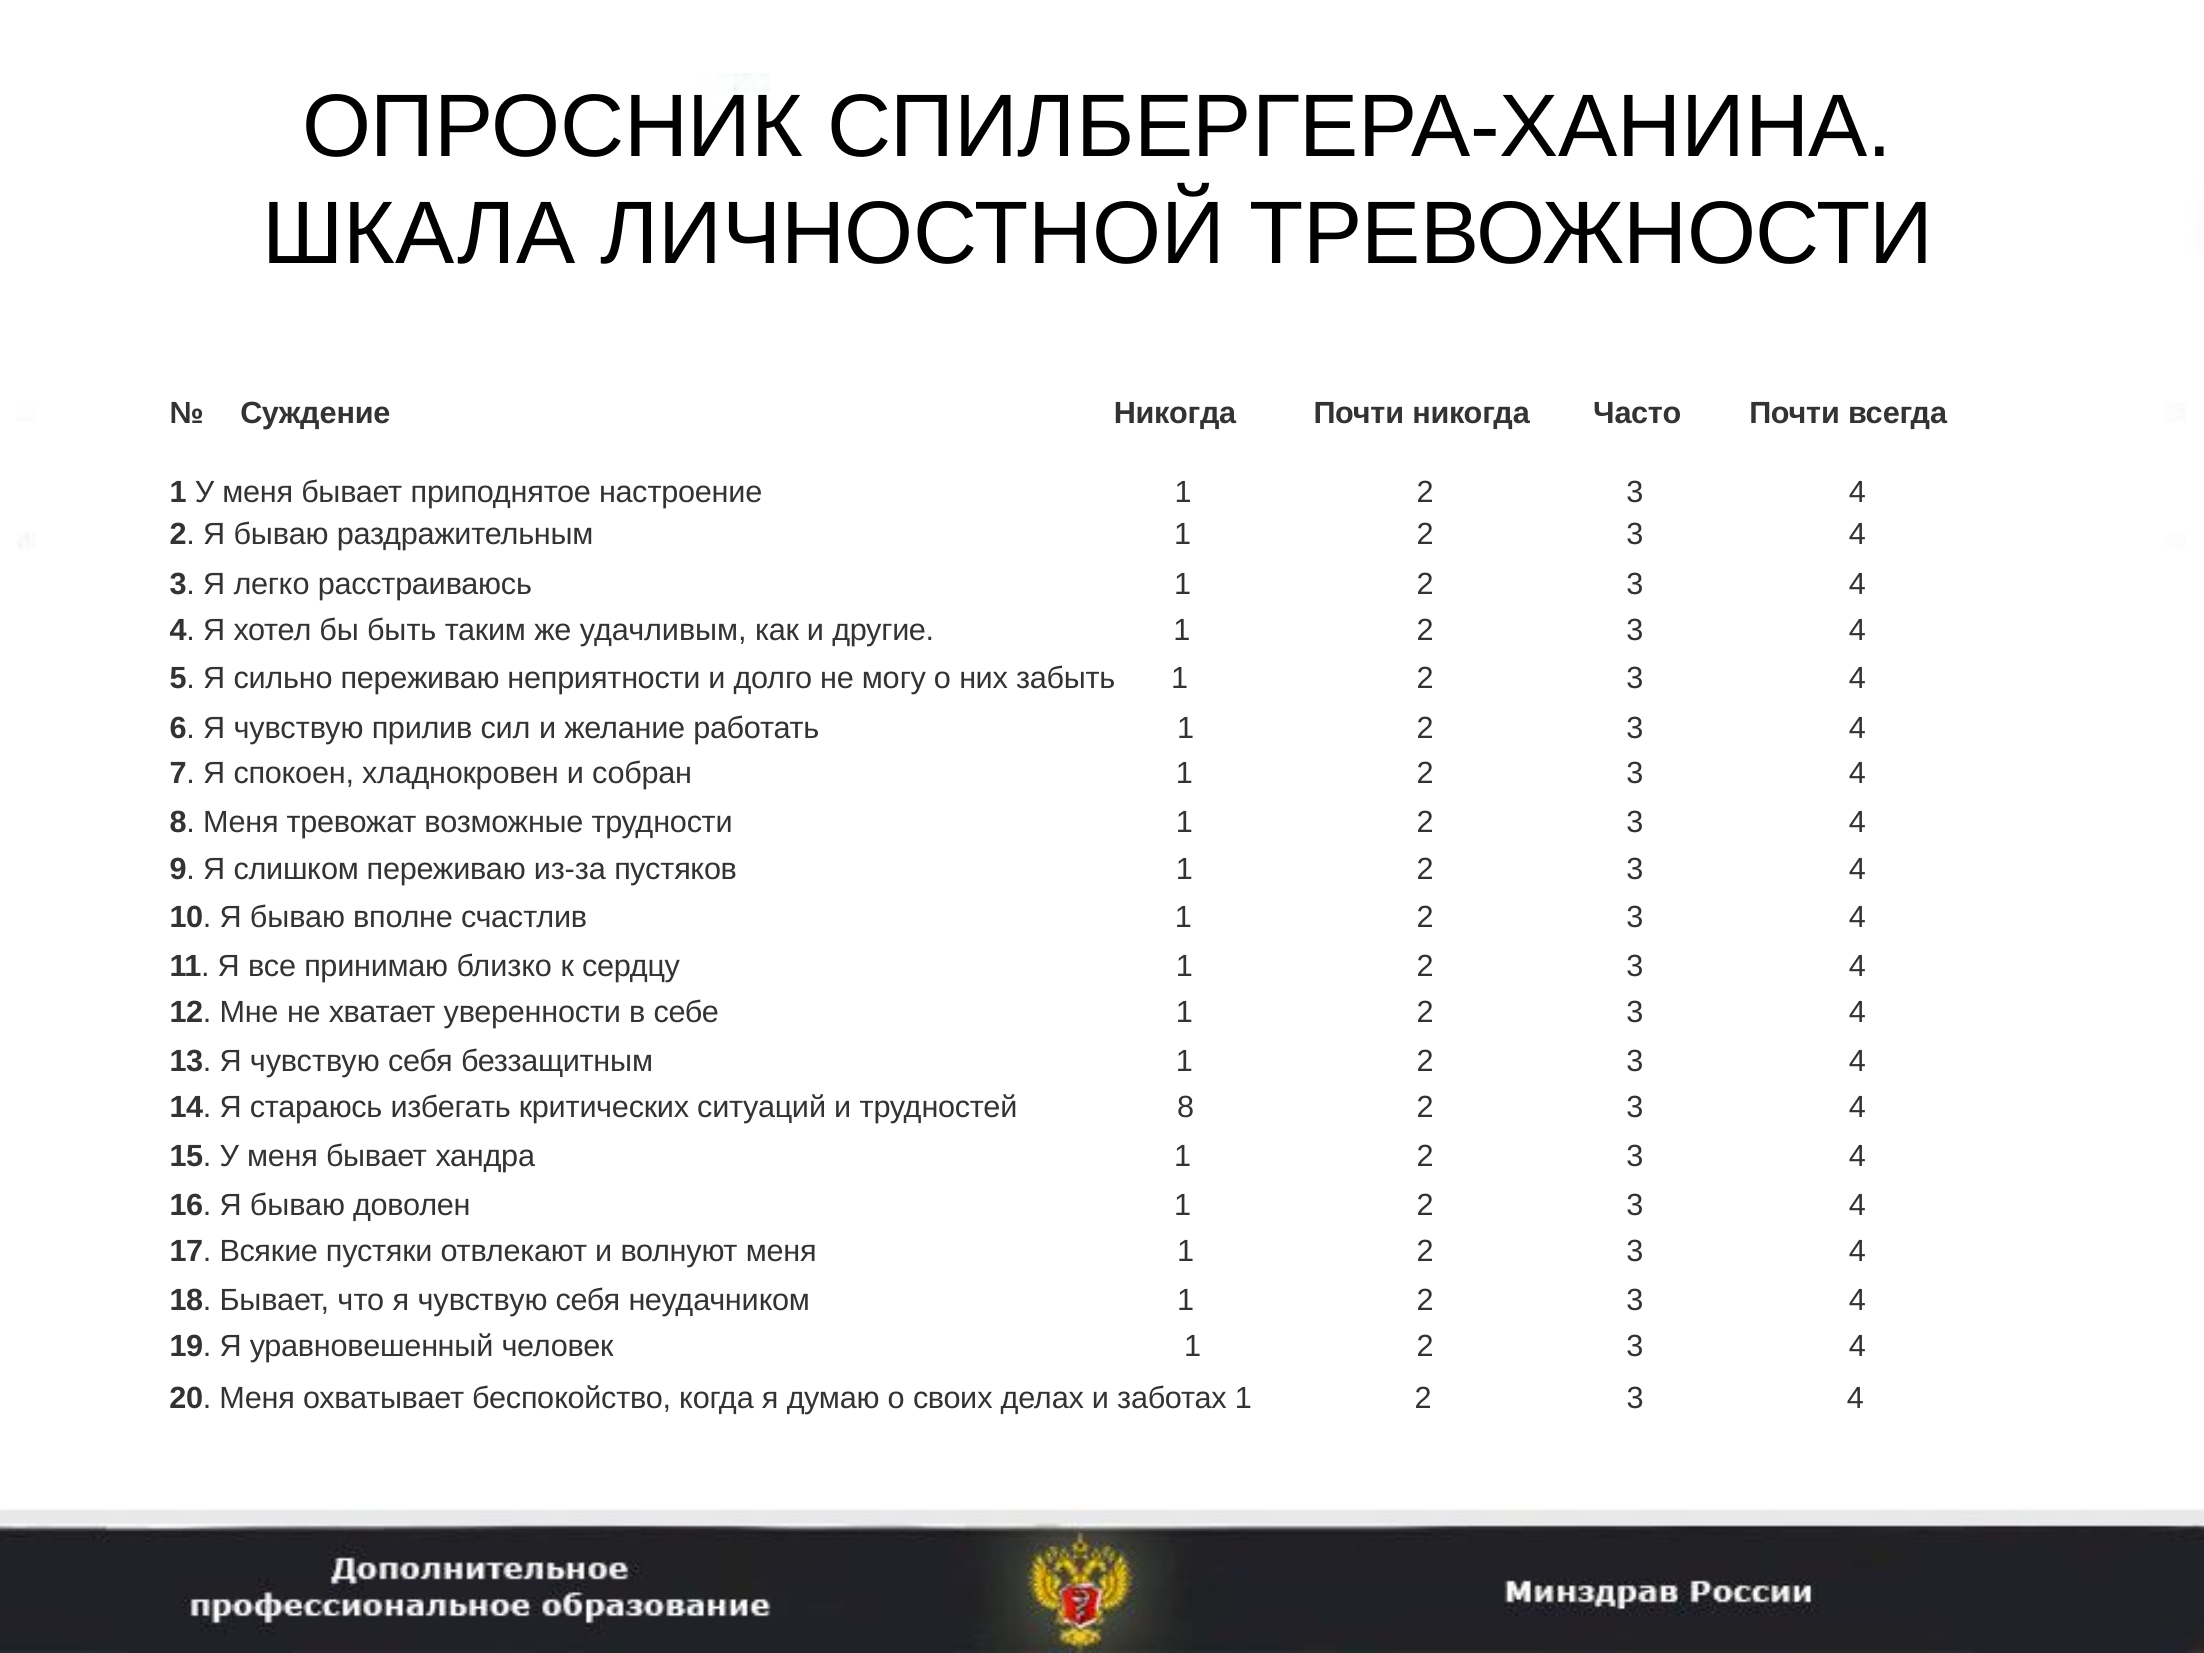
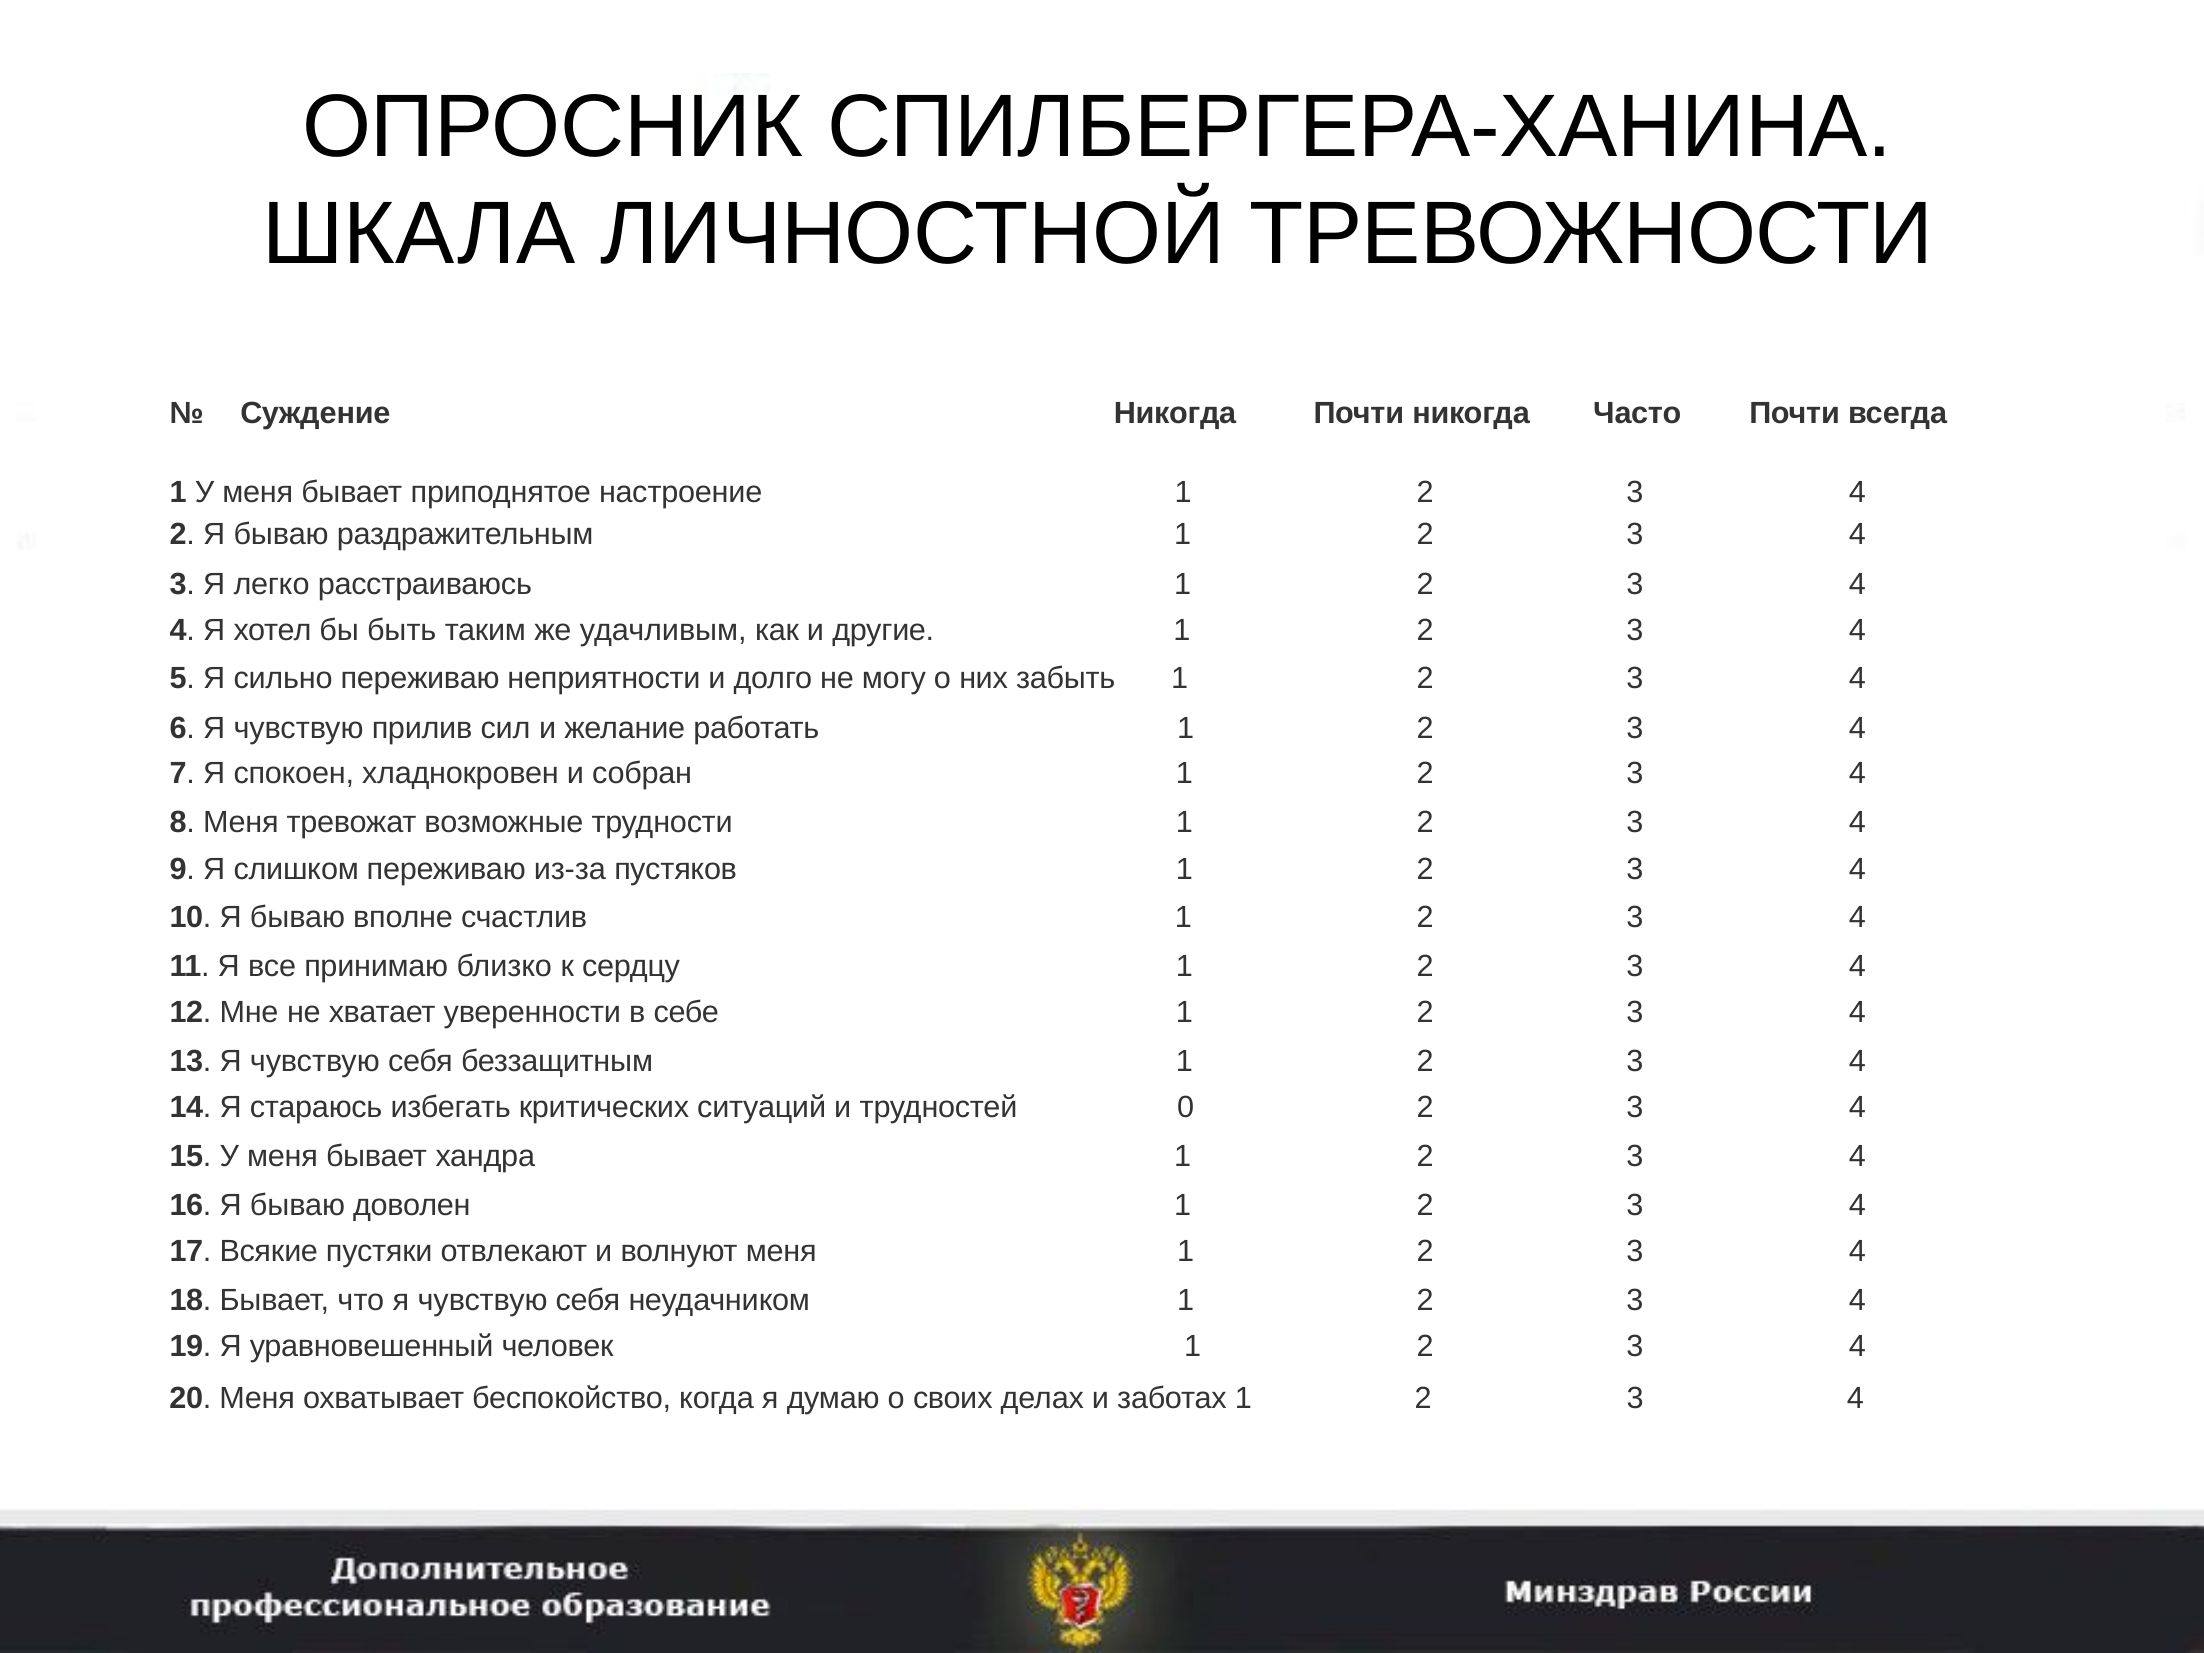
трудностей 8: 8 -> 0 (1186, 1108)
